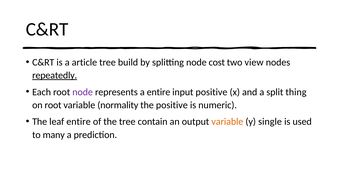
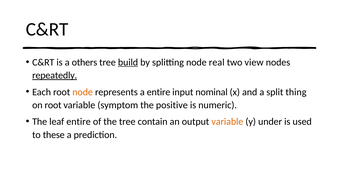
article: article -> others (84, 62)
build underline: none -> present (128, 62)
cost: cost -> real (217, 62)
node colour: purple -> orange (83, 92)
input positive: positive -> nominal (212, 92)
normality: normality -> symptom (118, 105)
single: single -> under (270, 121)
many: many -> these (54, 135)
